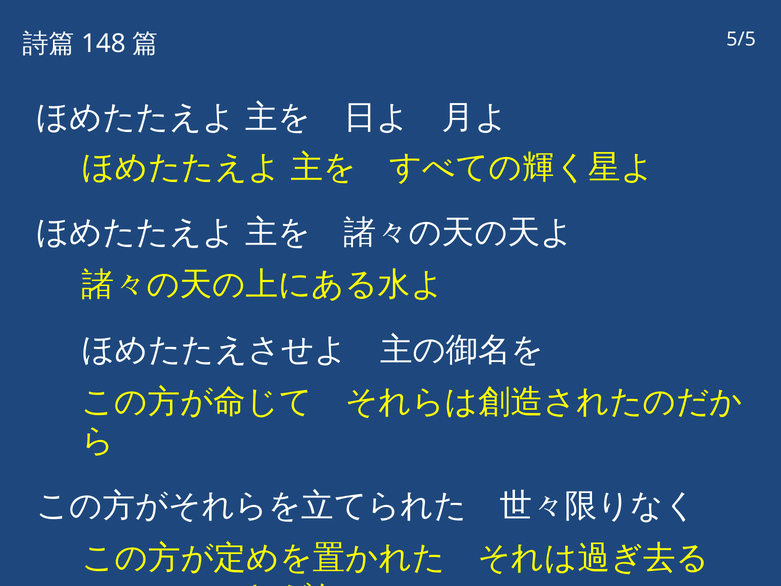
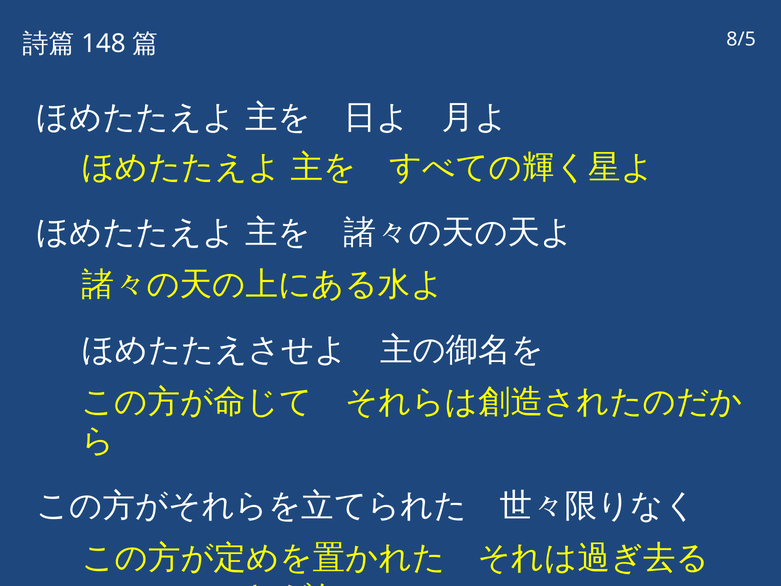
5/5: 5/5 -> 8/5 (741, 39)
